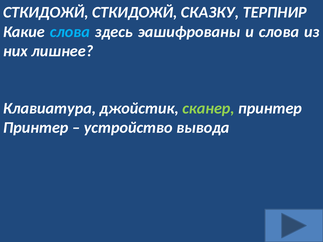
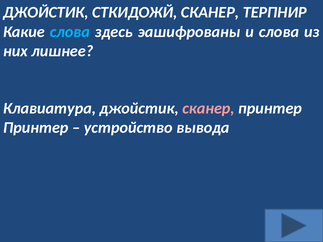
СТКИДОЖЙ: СТКИДОЖЙ -> ДЖОЙСТИК (46, 12)
СТКИДОЖЙ СКАЗКУ: СКАЗКУ -> СКАНЕР (210, 12)
сканер colour: light green -> pink (208, 108)
